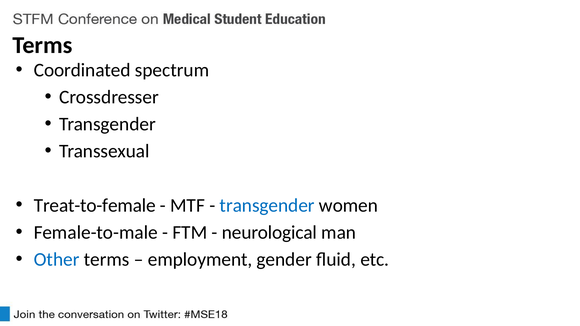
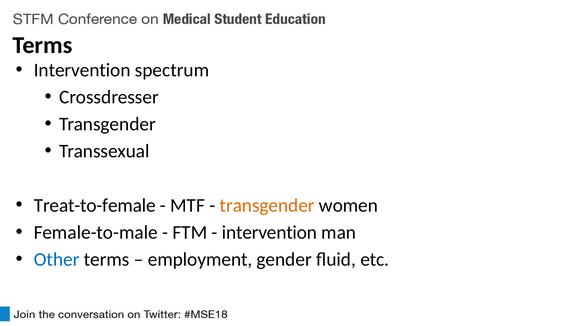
Coordinated: Coordinated -> Intervention (82, 70)
transgender colour: blue -> orange (267, 206)
neurological: neurological -> intervention (269, 233)
